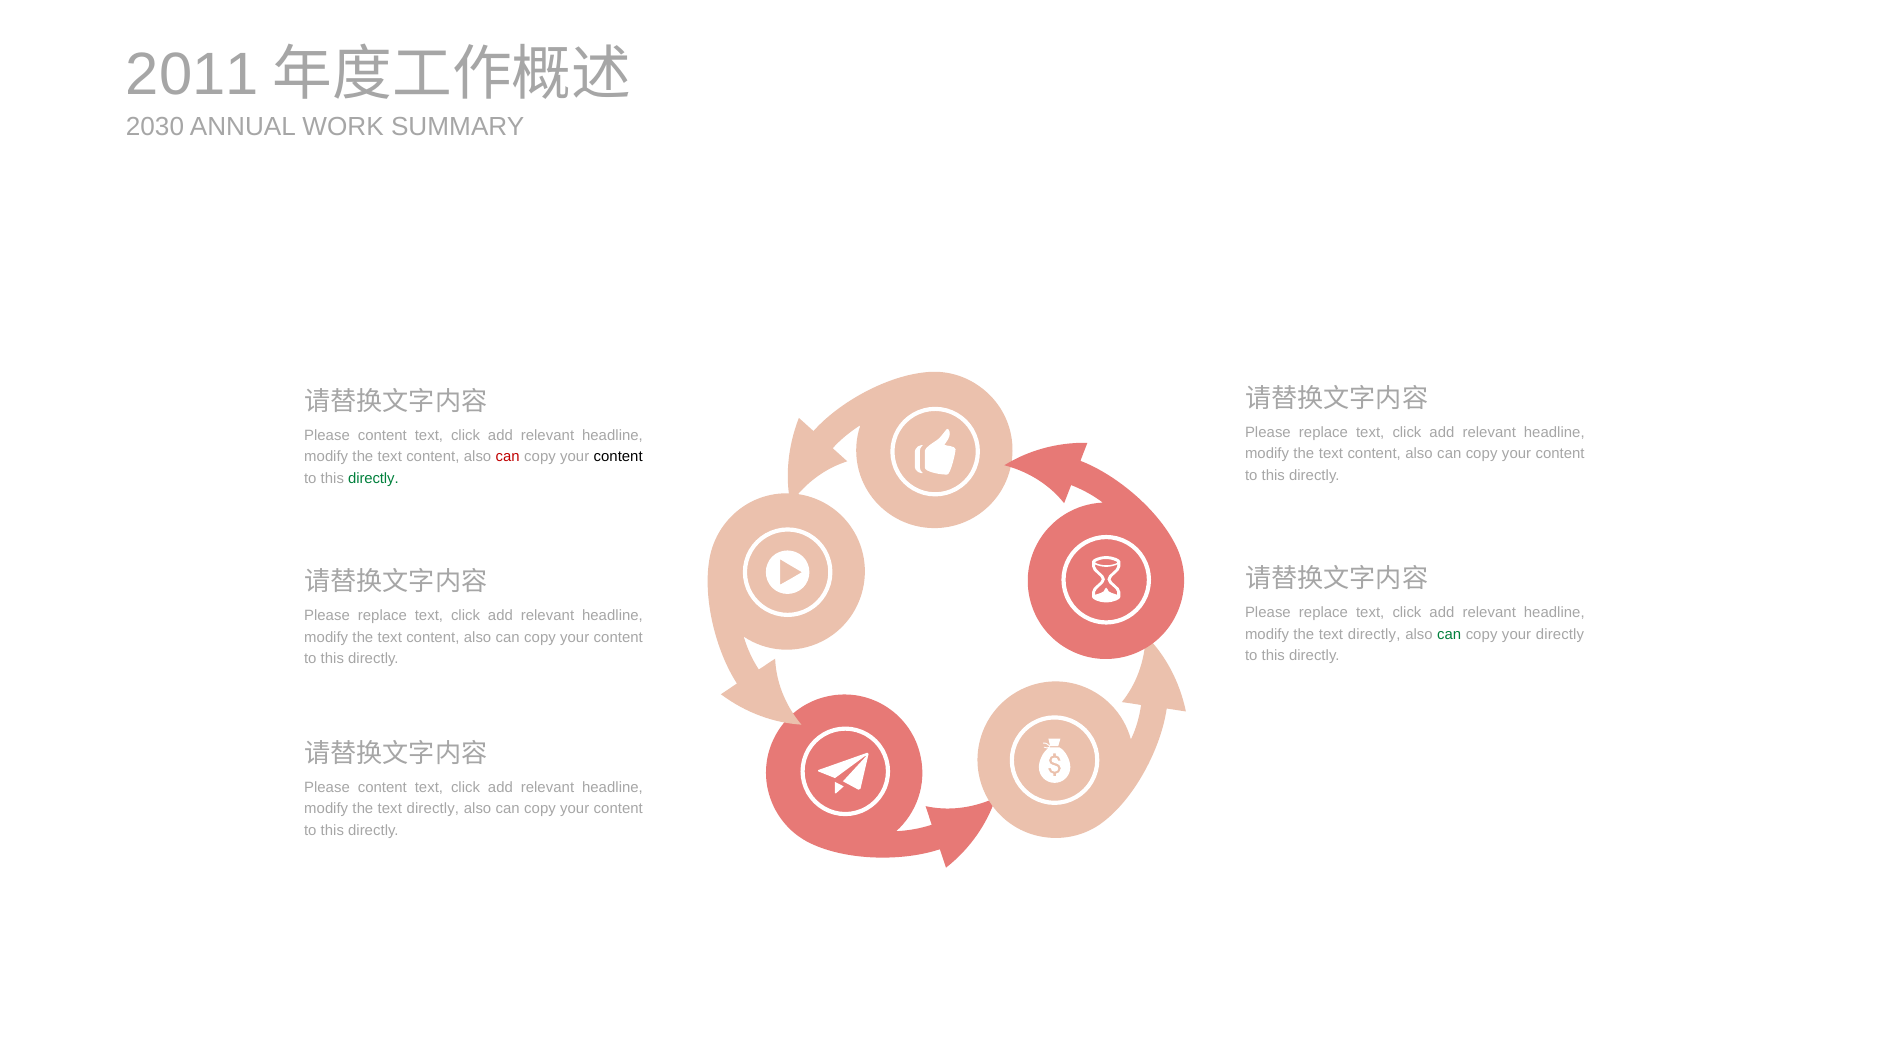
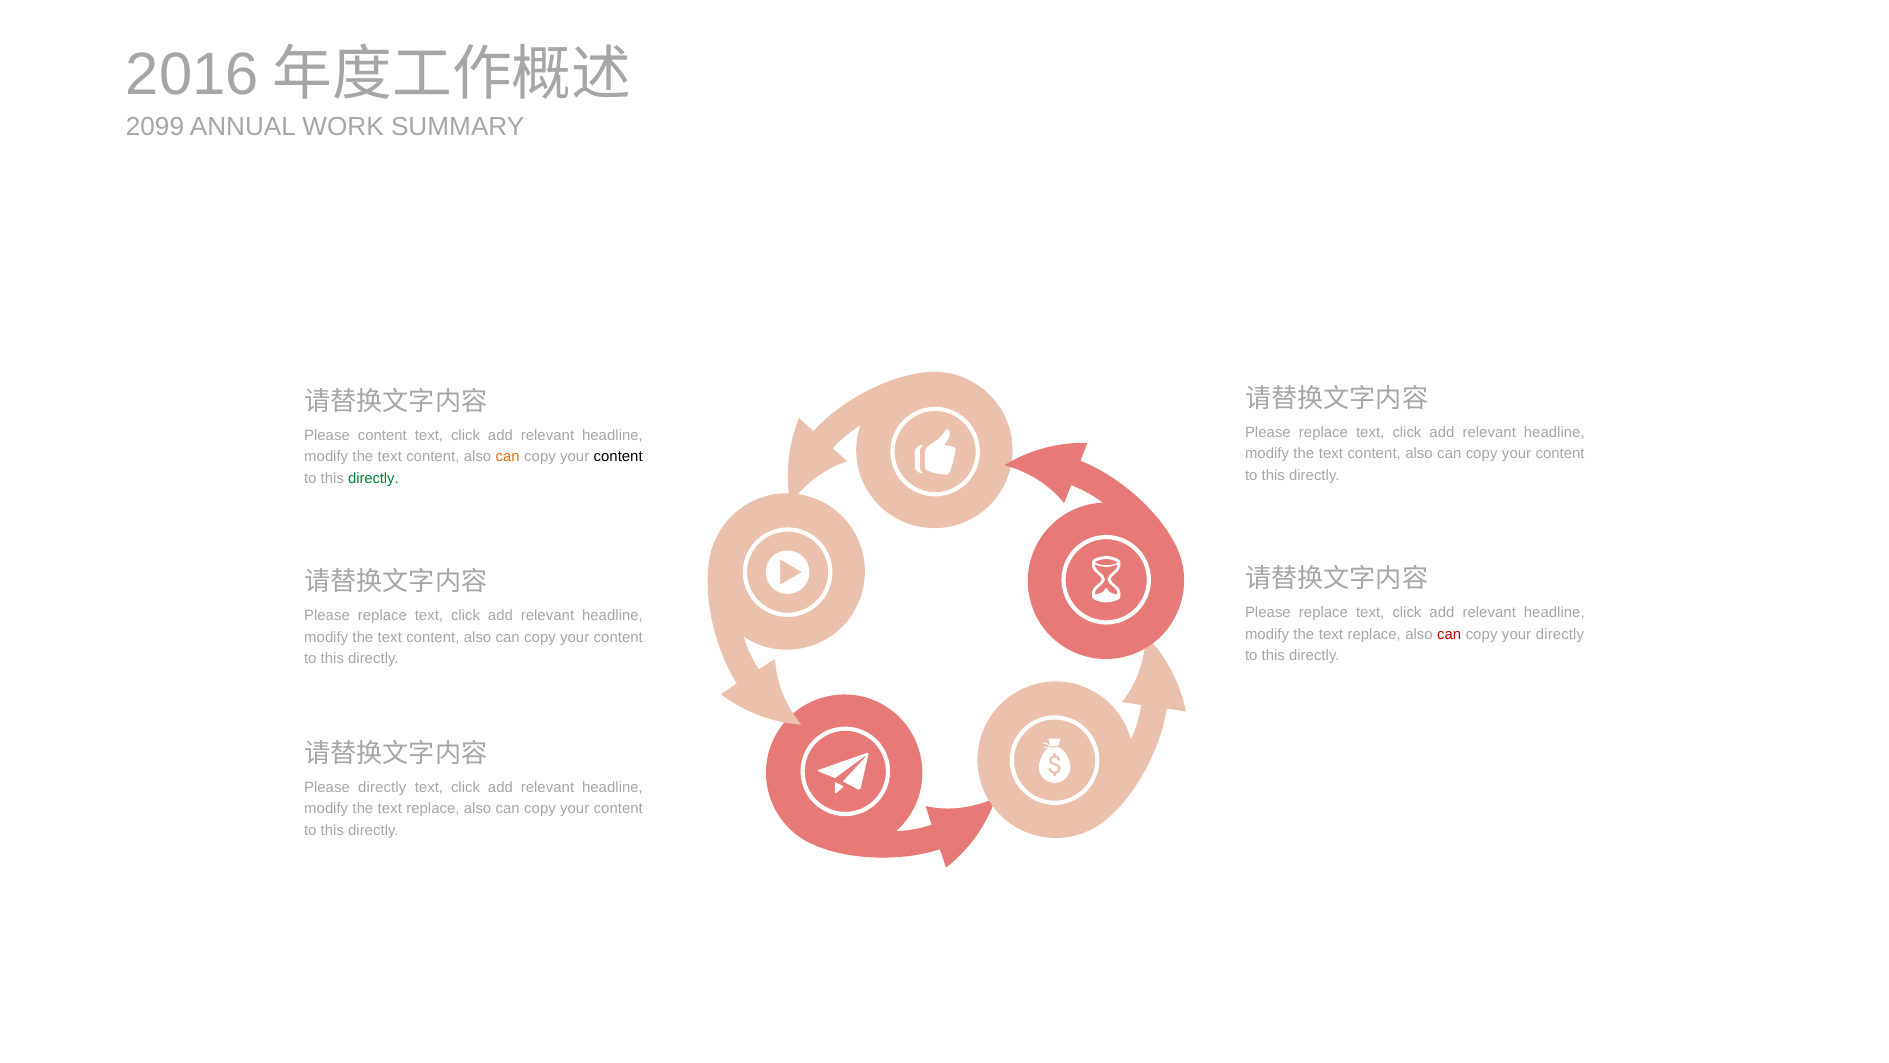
2011: 2011 -> 2016 (192, 75)
2030: 2030 -> 2099 (155, 127)
can colour: red -> orange (508, 457)
directly: directly -> replace (1374, 634)
can colour: green -> red (1449, 634)
content: content -> directly (382, 787)
directly: directly -> replace (433, 808)
